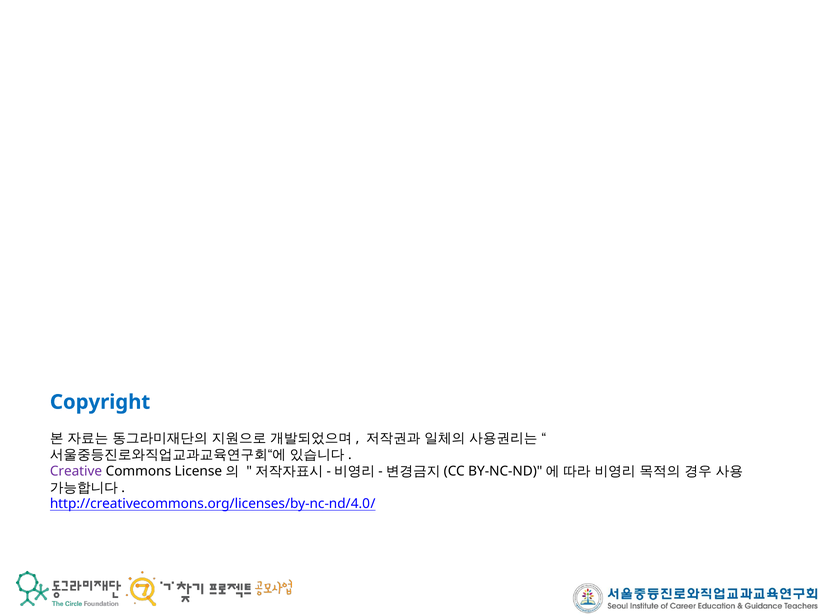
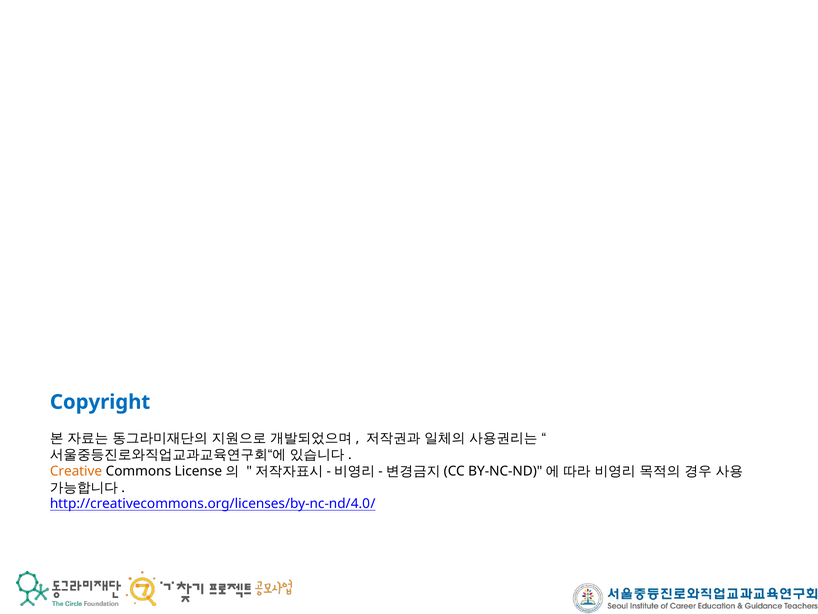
Creative colour: purple -> orange (76, 471)
